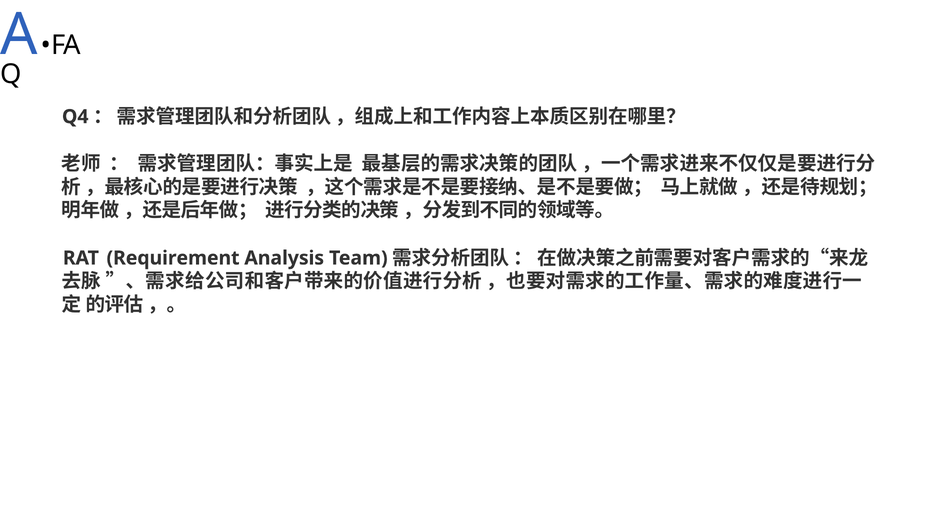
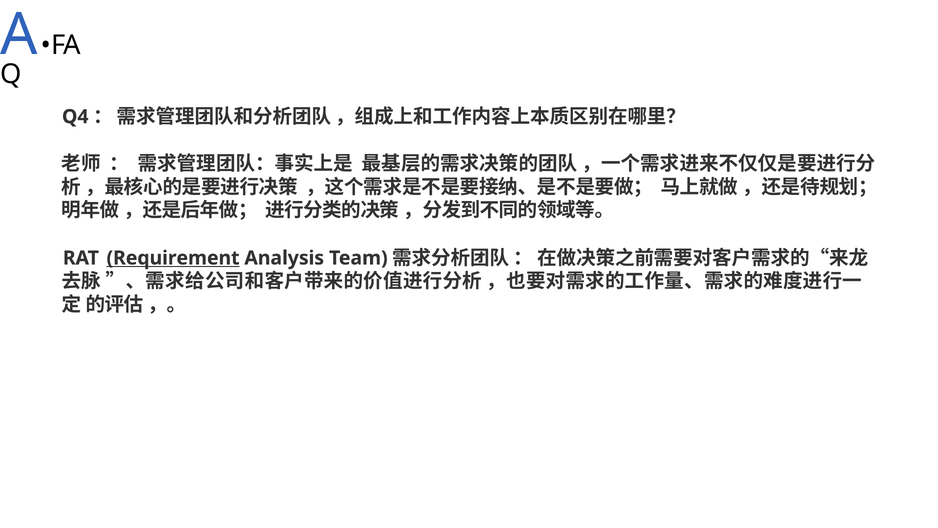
Requirement underline: none -> present (173, 258)
